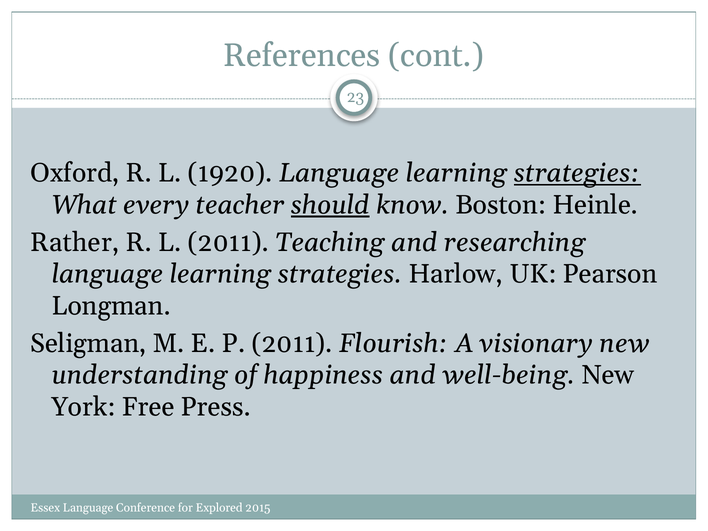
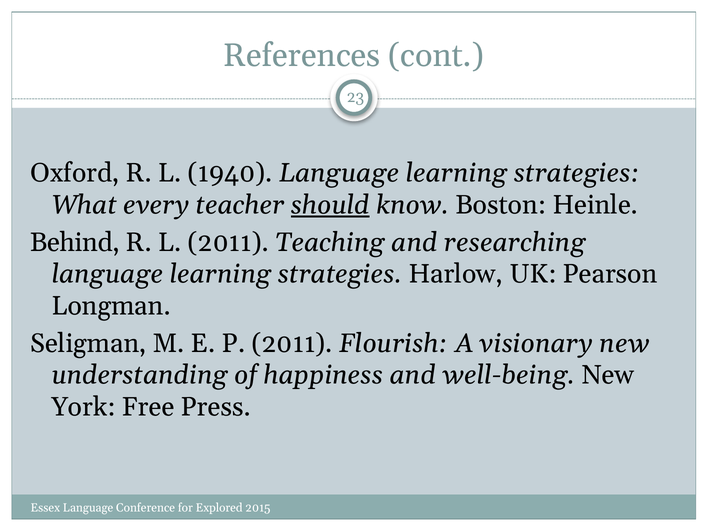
1920: 1920 -> 1940 (230, 173)
strategies underline: present -> none (577, 173)
Rather: Rather -> Behind (75, 242)
